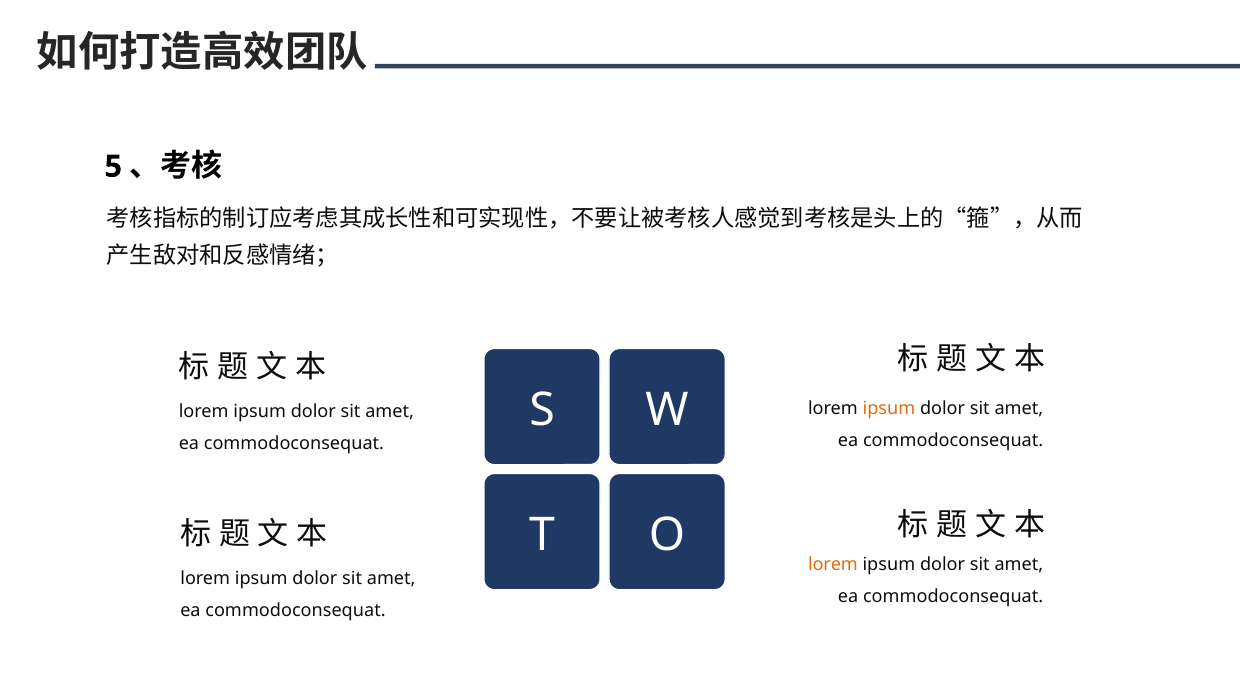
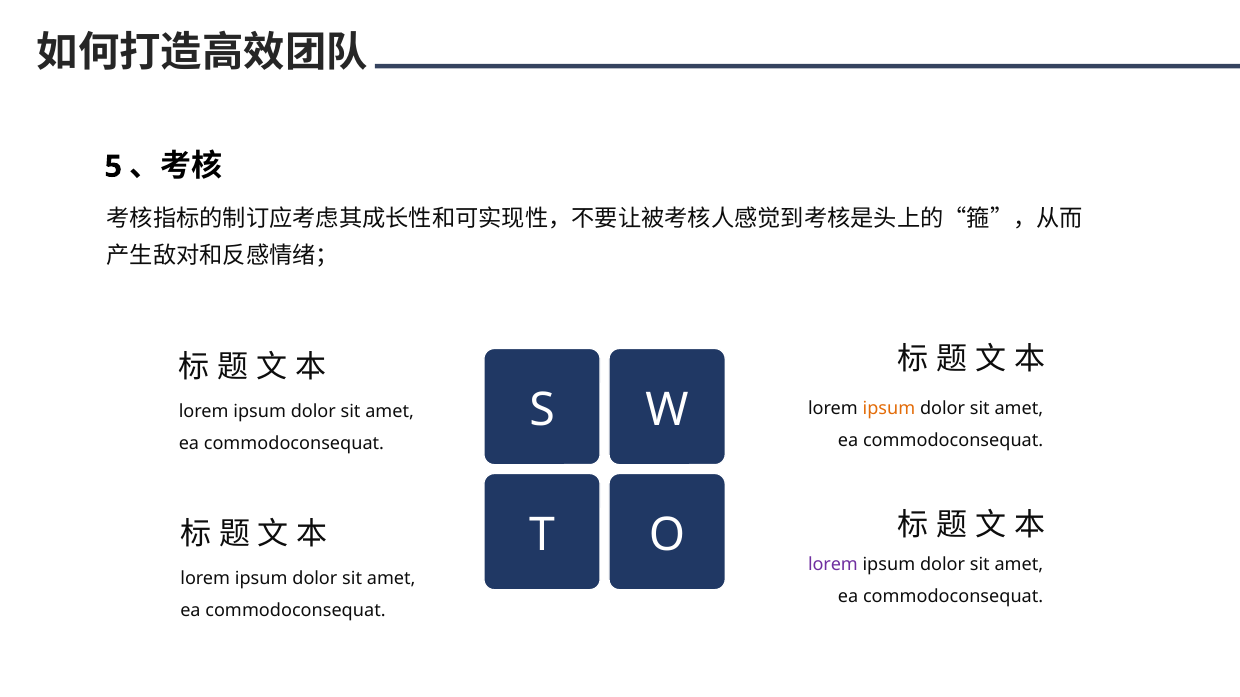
lorem colour: orange -> purple (833, 565)
